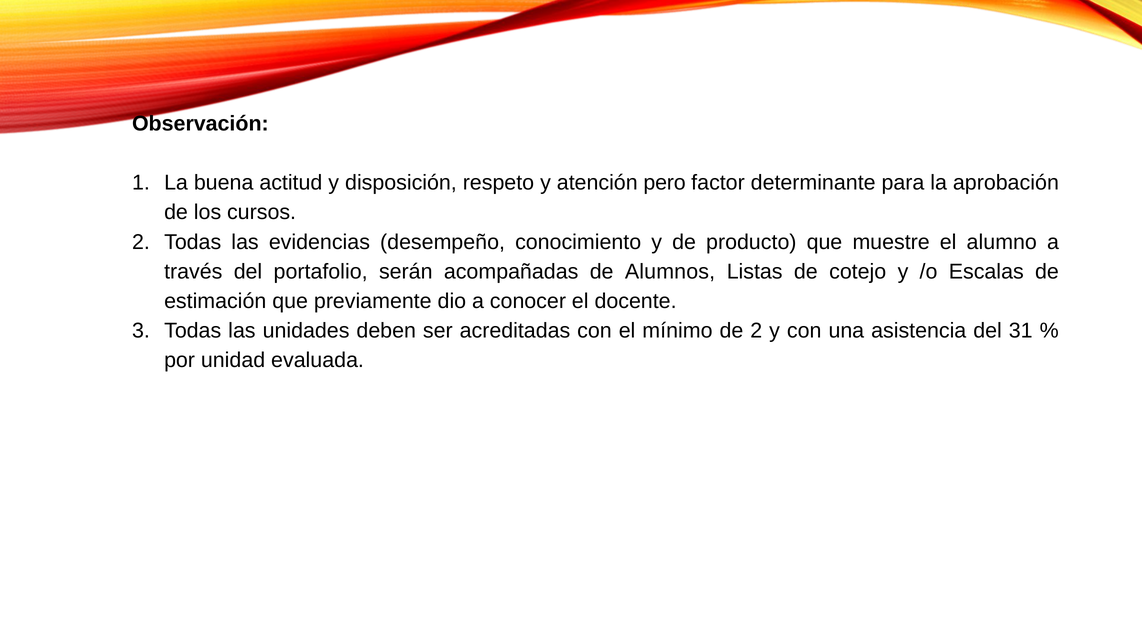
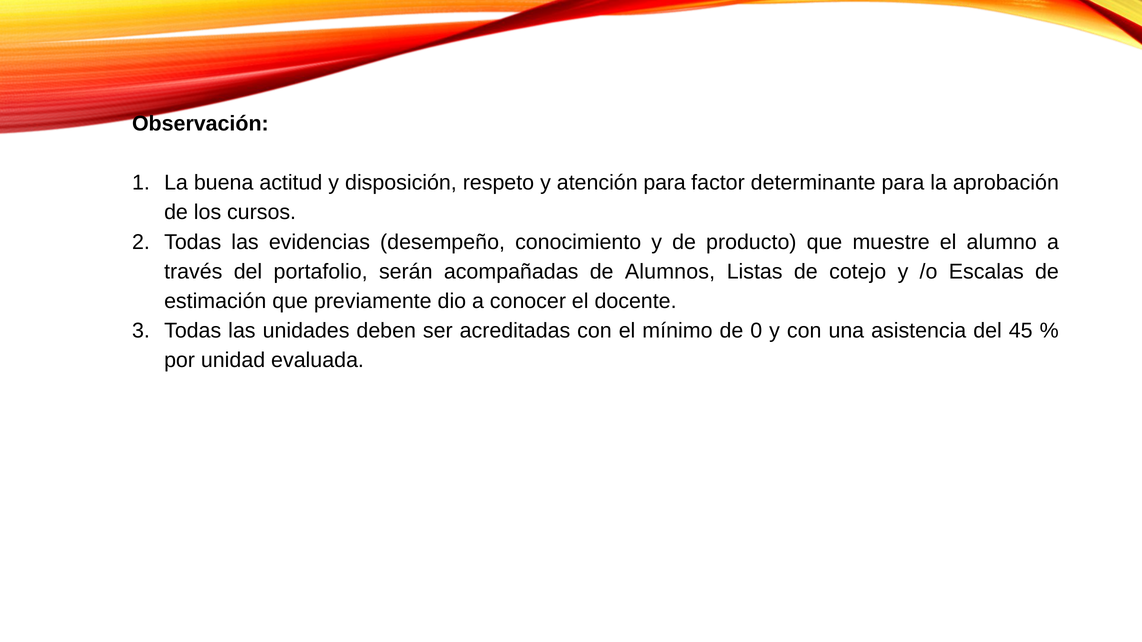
atención pero: pero -> para (665, 183)
de 2: 2 -> 0 (756, 331)
31: 31 -> 45 (1021, 331)
